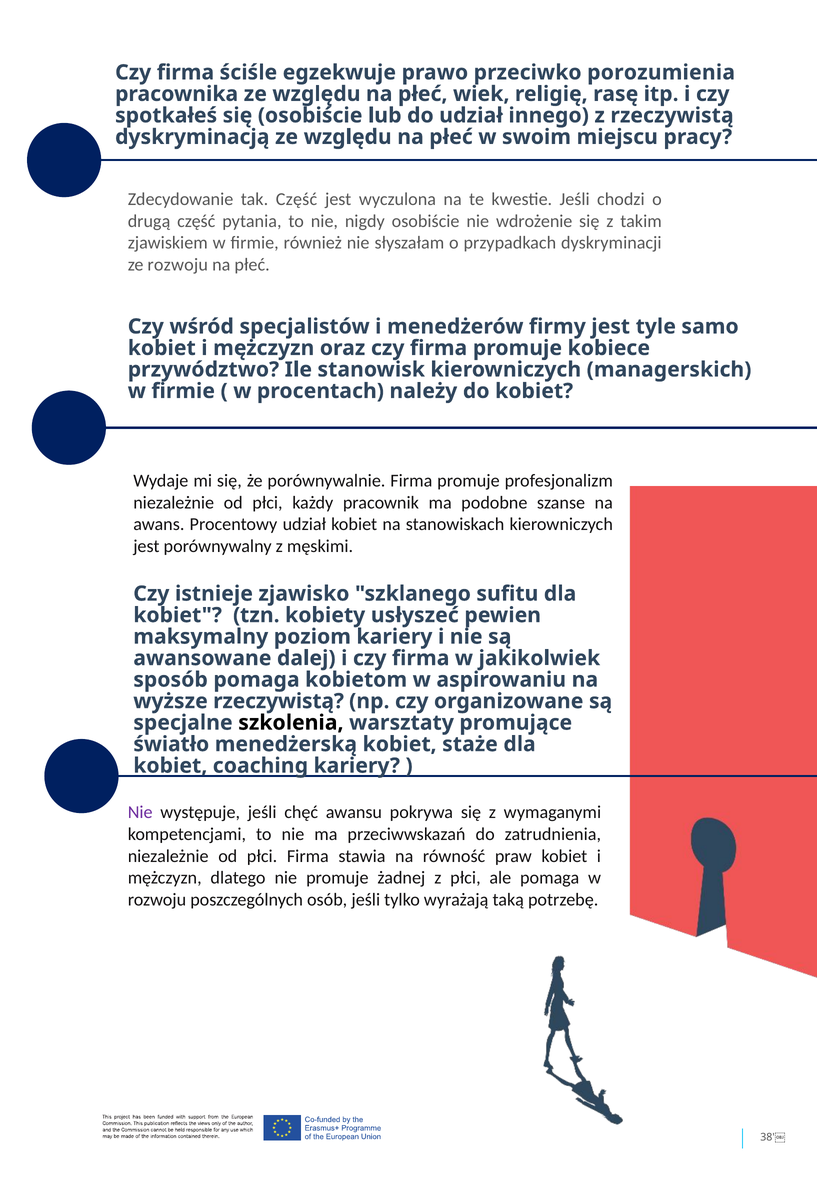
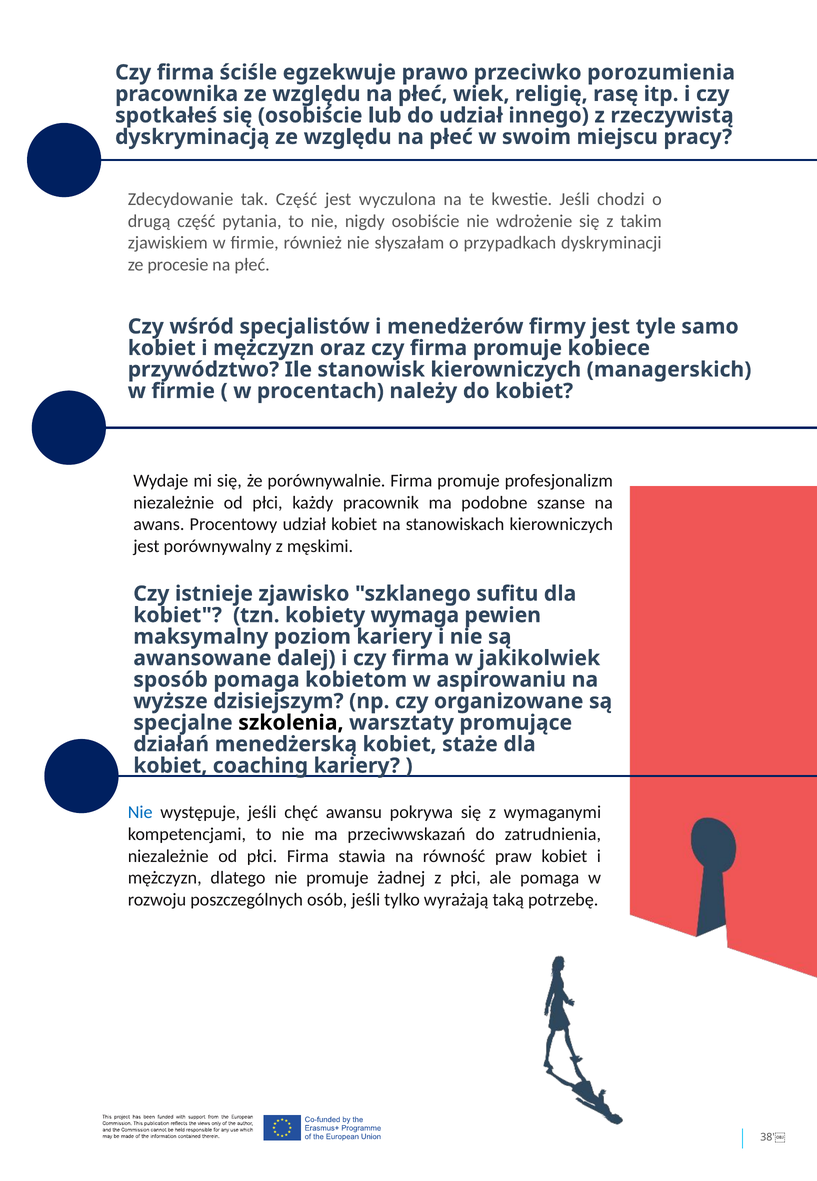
ze rozwoju: rozwoju -> procesie (178, 265)
usłyszeć: usłyszeć -> wymaga (415, 615)
wyższe rzeczywistą: rzeczywistą -> dzisiejszym (278, 701)
światło: światło -> działań (171, 744)
Nie colour: purple -> blue (140, 812)
